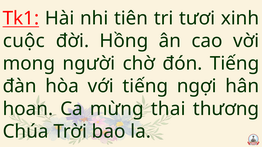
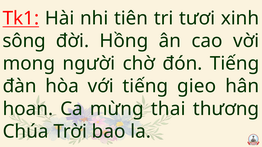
cuộc: cuộc -> sông (24, 41)
ngợi: ngợi -> gieo (197, 86)
